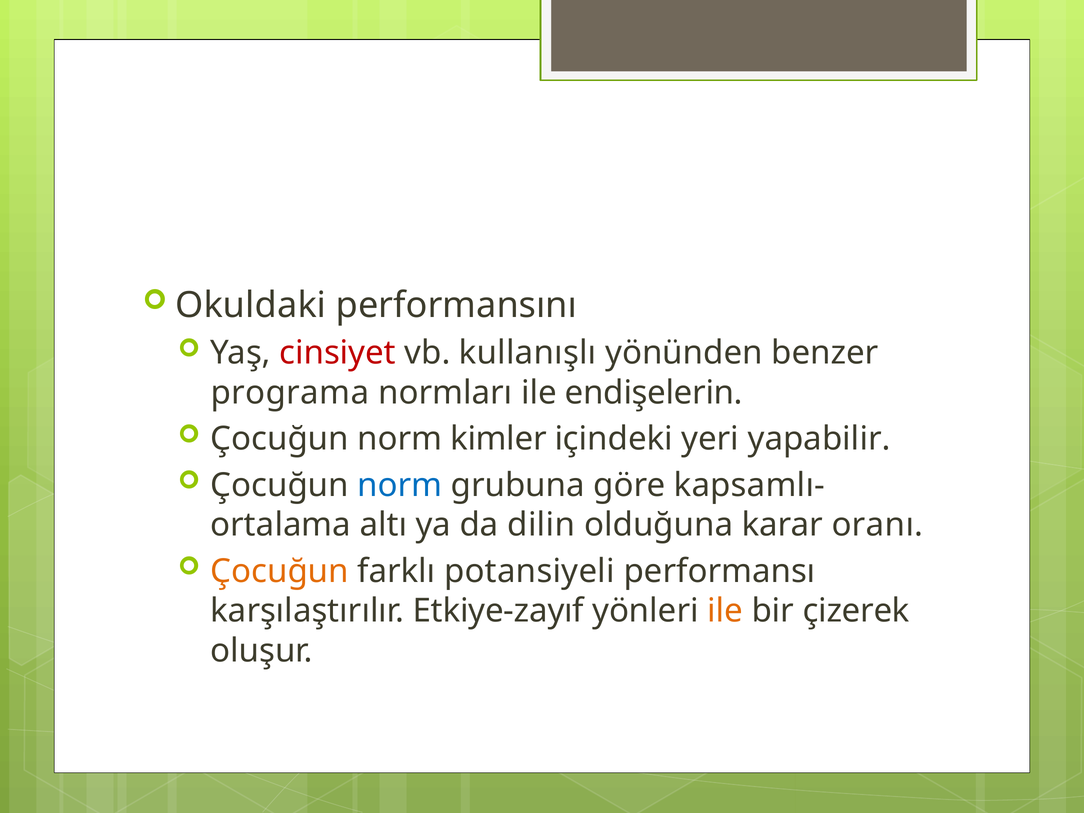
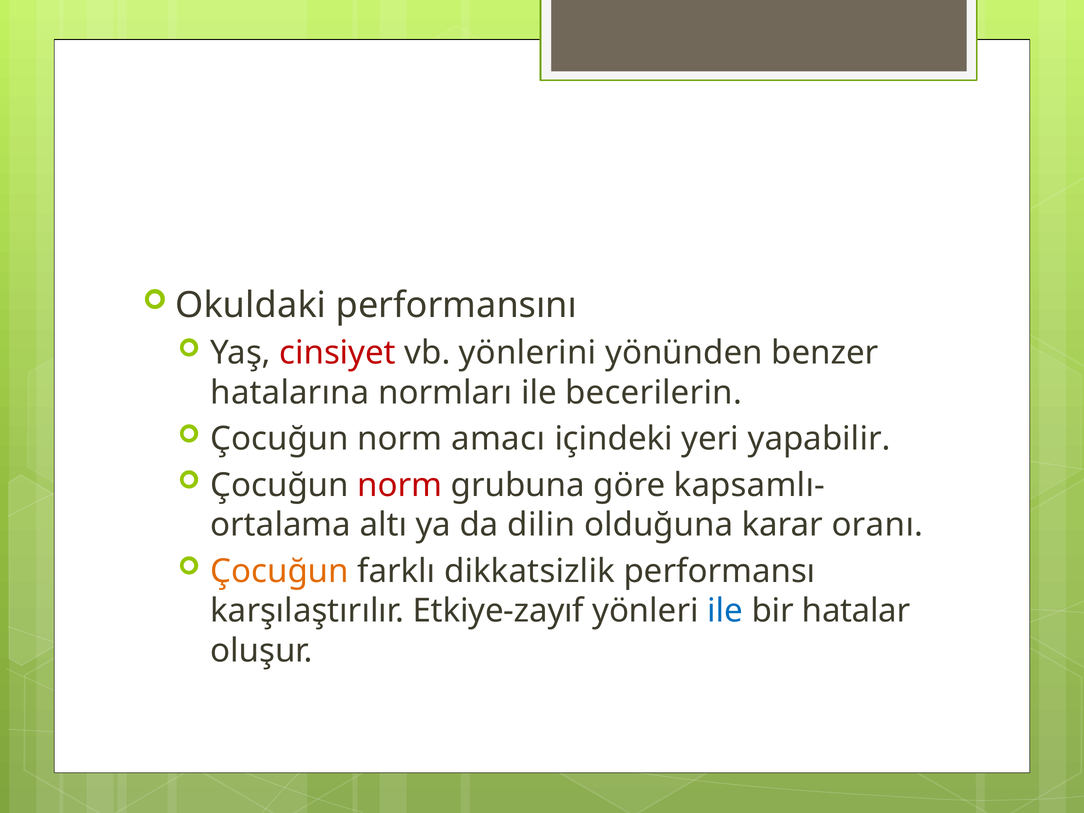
kullanışlı: kullanışlı -> yönlerini (528, 353)
programa: programa -> hatalarına (290, 393)
endişelerin: endişelerin -> becerilerin (654, 393)
kimler: kimler -> amacı (498, 439)
norm colour: blue -> red (400, 485)
potansiyeli: potansiyeli -> dikkatsizlik (529, 571)
ile colour: orange -> blue (725, 611)
çizerek: çizerek -> hatalar (856, 611)
